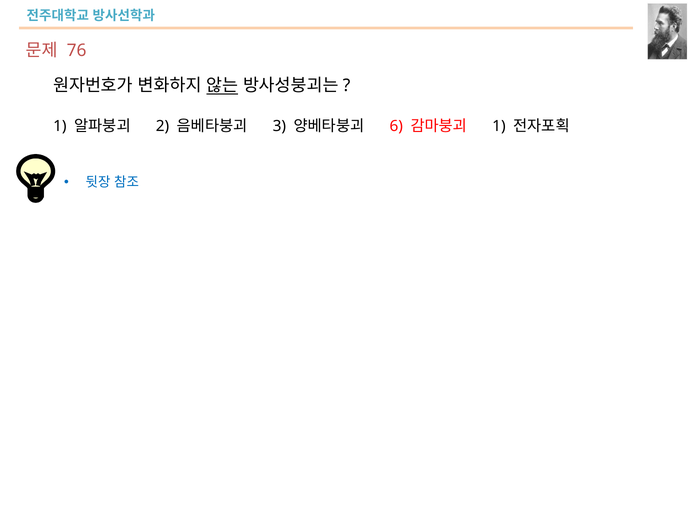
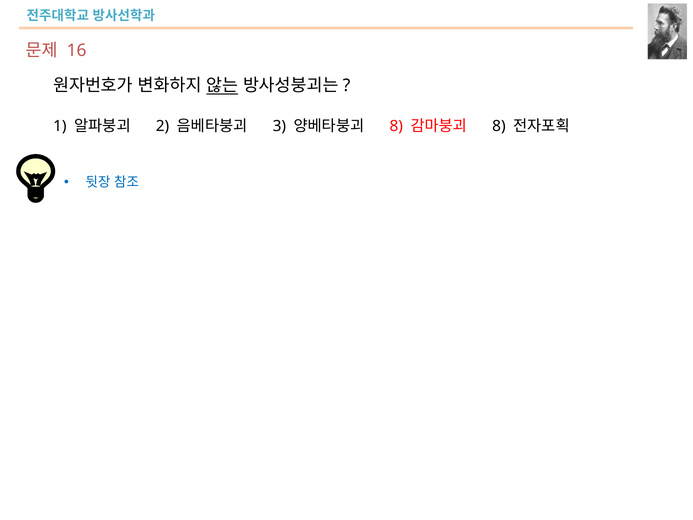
76: 76 -> 16 (77, 50)
6: 6 -> 8 (396, 126)
1: 1 -> 8 (499, 126)
